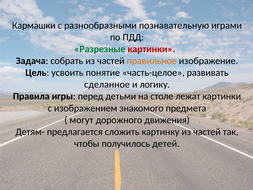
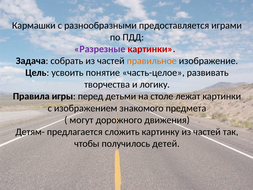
познавательную: познавательную -> предоставляется (174, 25)
Разрезные colour: green -> purple (100, 49)
сделанное: сделанное -> творчества (107, 84)
